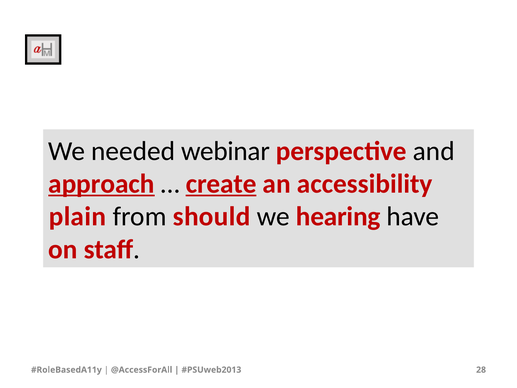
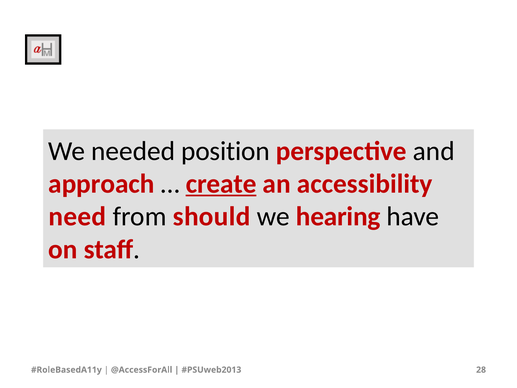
webinar: webinar -> position (225, 151)
approach underline: present -> none (101, 184)
plain: plain -> need (77, 216)
